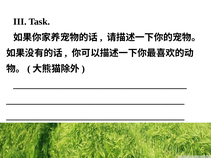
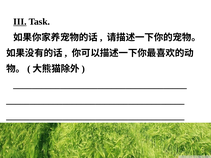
III underline: none -> present (20, 22)
